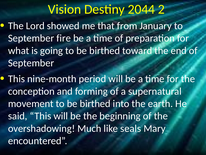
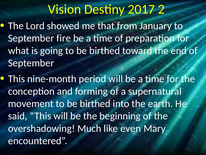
2044: 2044 -> 2017 (141, 9)
seals: seals -> even (131, 128)
